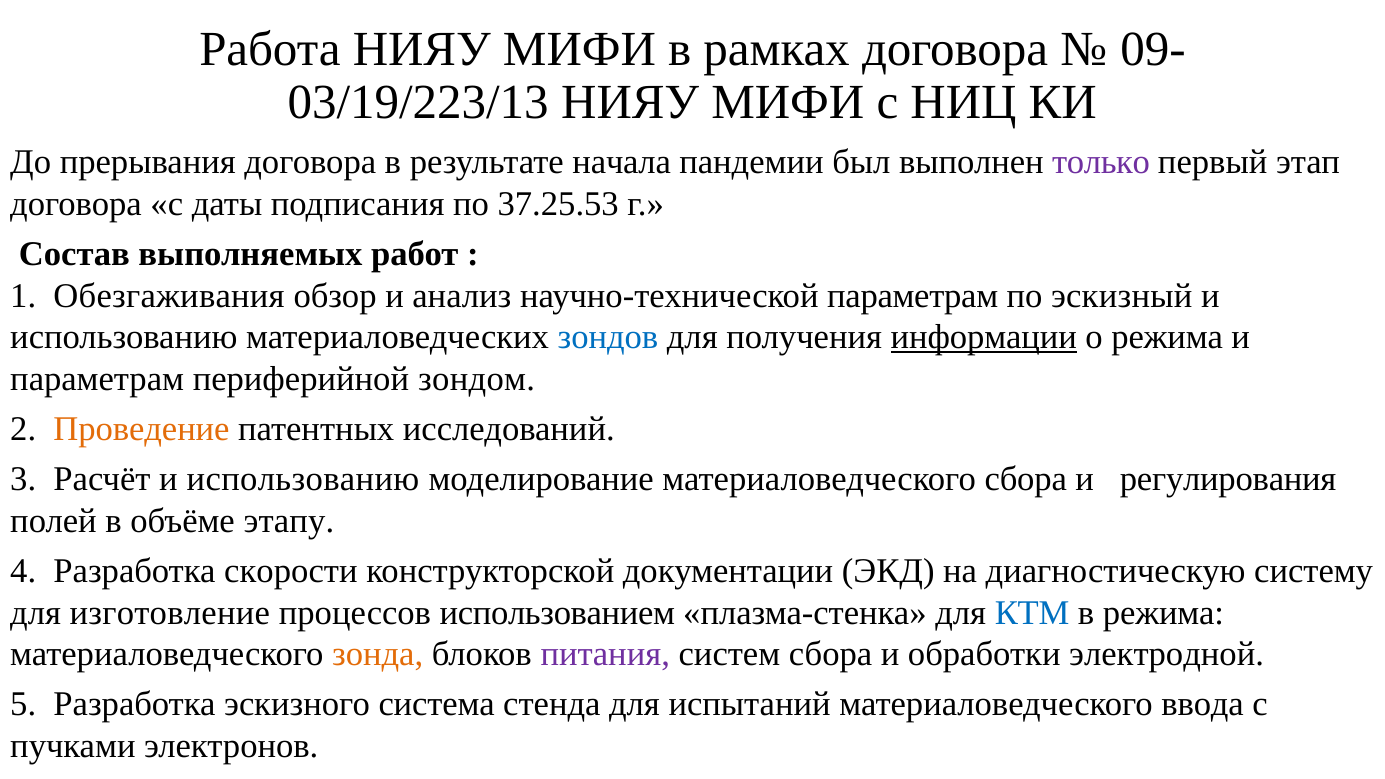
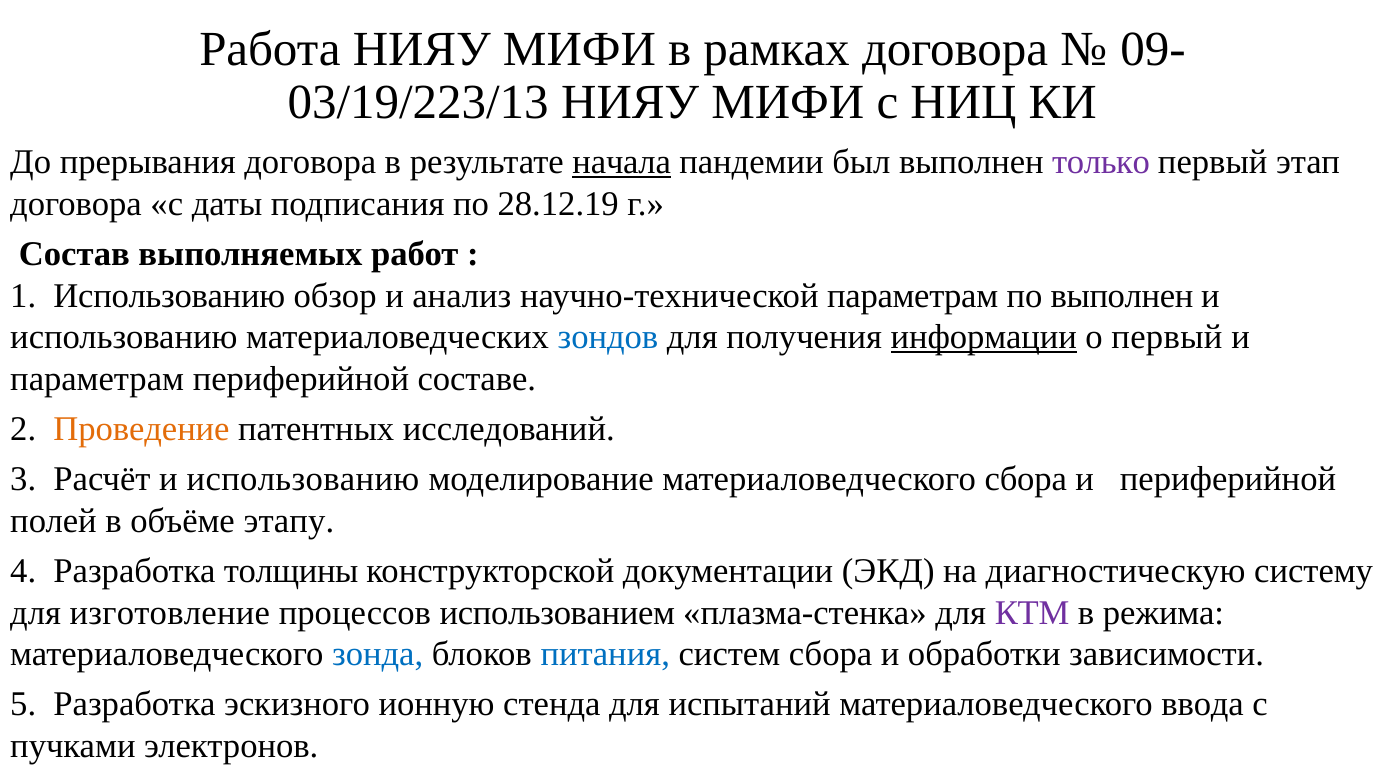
начала underline: none -> present (622, 162)
37.25.53: 37.25.53 -> 28.12.19 (558, 204)
1 Обезгаживания: Обезгаживания -> Использованию (169, 296)
по эскизный: эскизный -> выполнен (1122, 296)
о режима: режима -> первый (1167, 337)
зондом: зондом -> составе (477, 379)
и регулирования: регулирования -> периферийной (1228, 479)
скорости: скорости -> толщины (291, 571)
КТМ colour: blue -> purple (1032, 613)
зонда colour: orange -> blue (378, 654)
питания colour: purple -> blue (605, 654)
электродной: электродной -> зависимости (1167, 654)
система: система -> ионную (437, 704)
